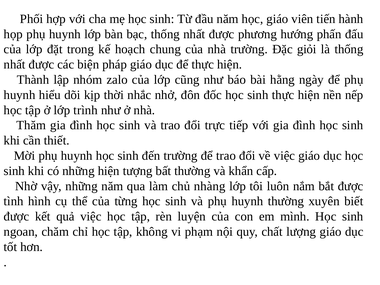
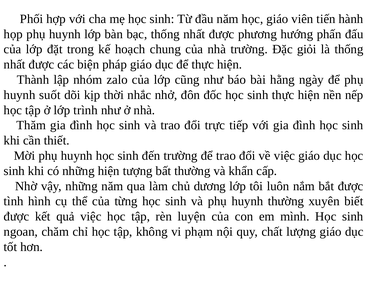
hiểu: hiểu -> suốt (50, 95)
nhàng: nhàng -> dương (210, 186)
